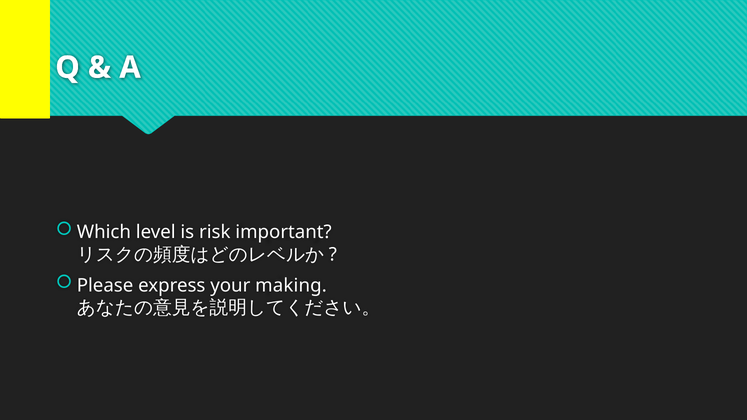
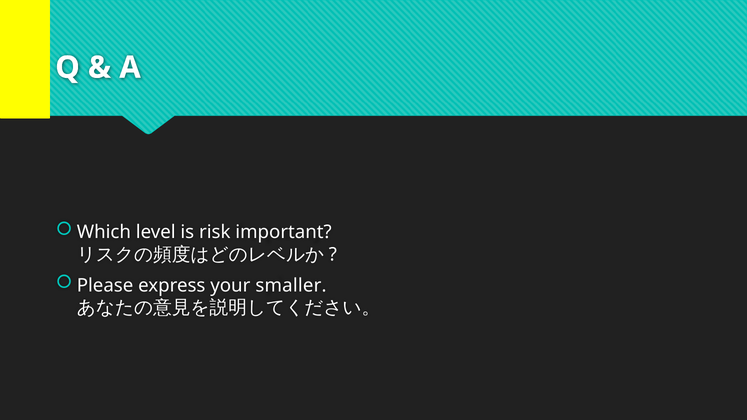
making: making -> smaller (291, 285)
